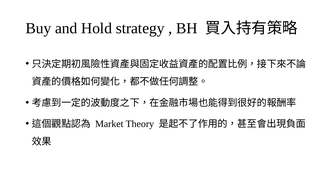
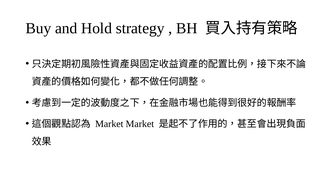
Market Theory: Theory -> Market (140, 124)
